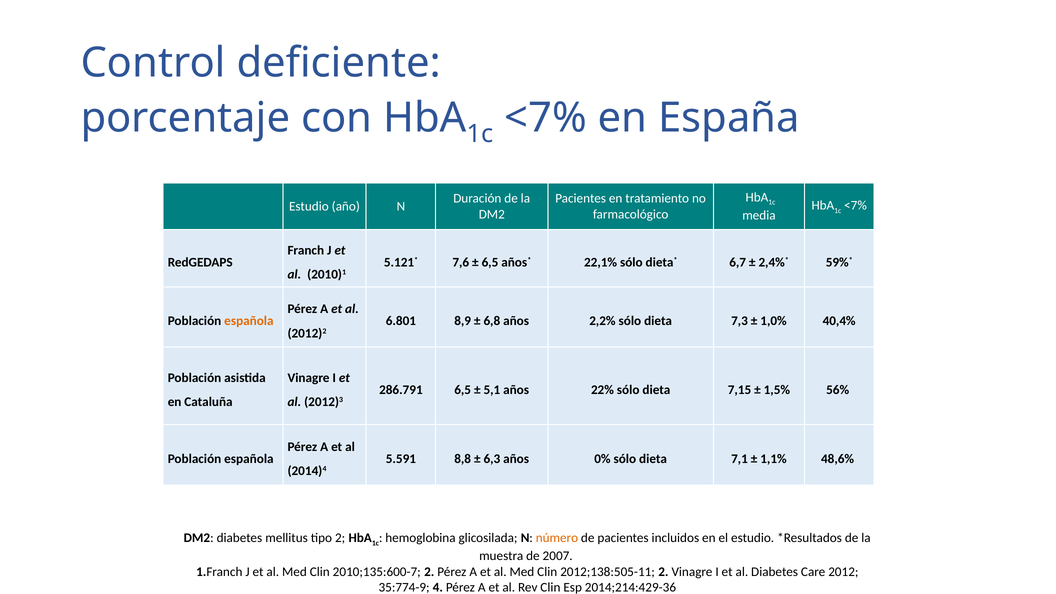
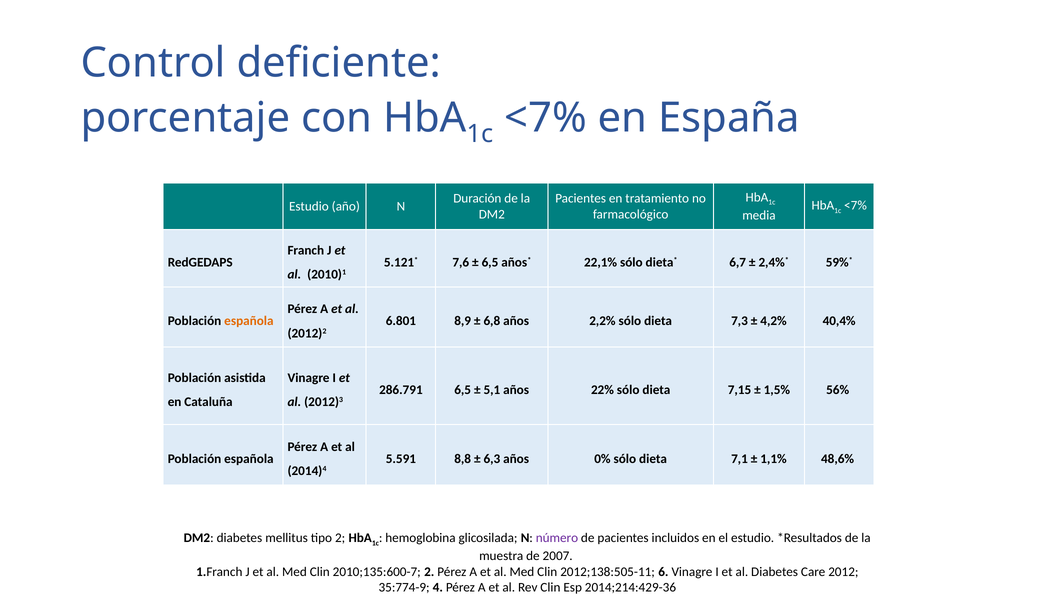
1,0%: 1,0% -> 4,2% (774, 321)
número colour: orange -> purple (557, 538)
2012;138:505-11 2: 2 -> 6 (663, 572)
